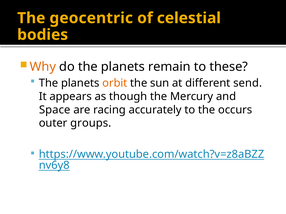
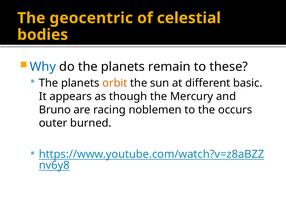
Why colour: orange -> blue (43, 67)
send: send -> basic (248, 83)
Space: Space -> Bruno (55, 110)
accurately: accurately -> noblemen (155, 110)
groups: groups -> burned (91, 123)
